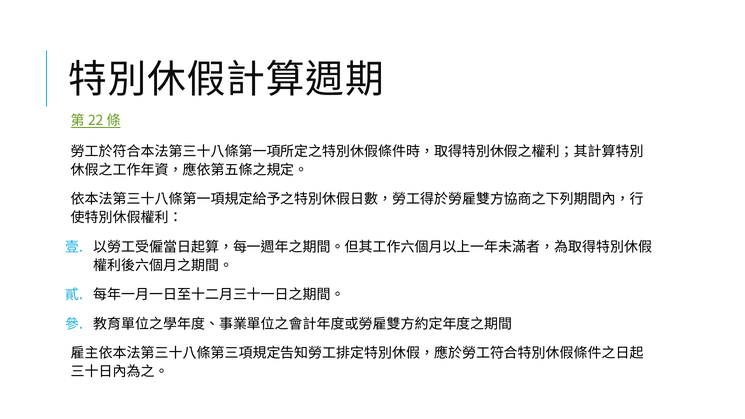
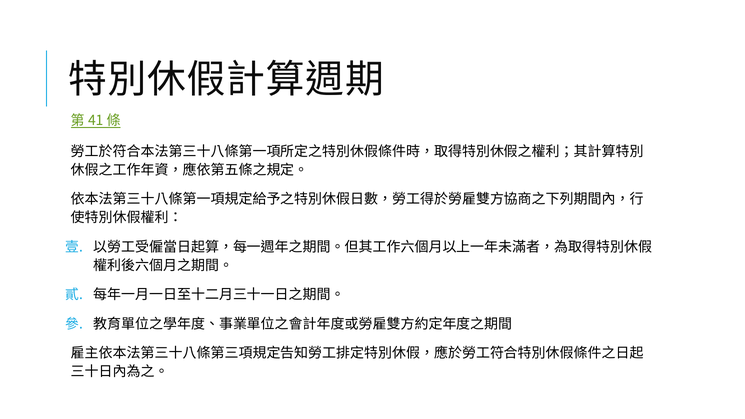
22: 22 -> 41 (96, 121)
